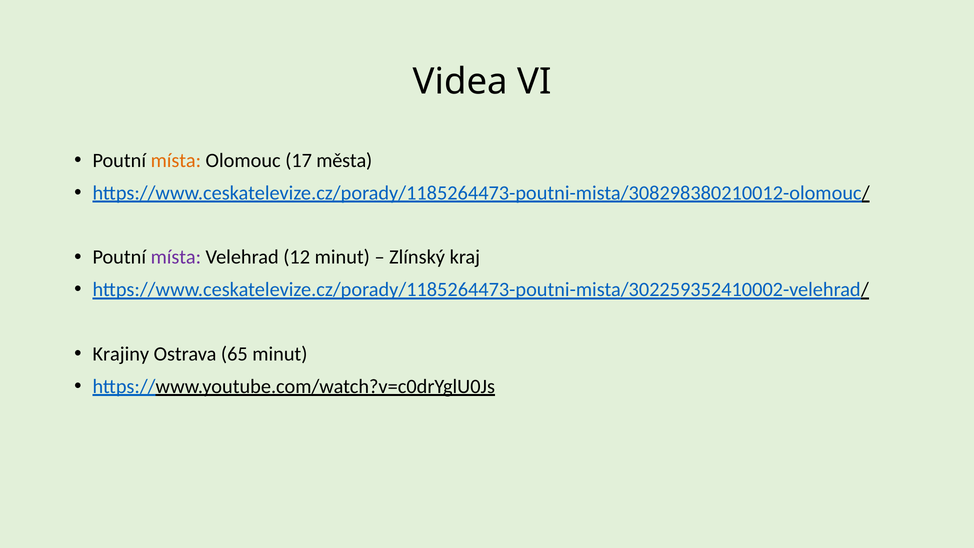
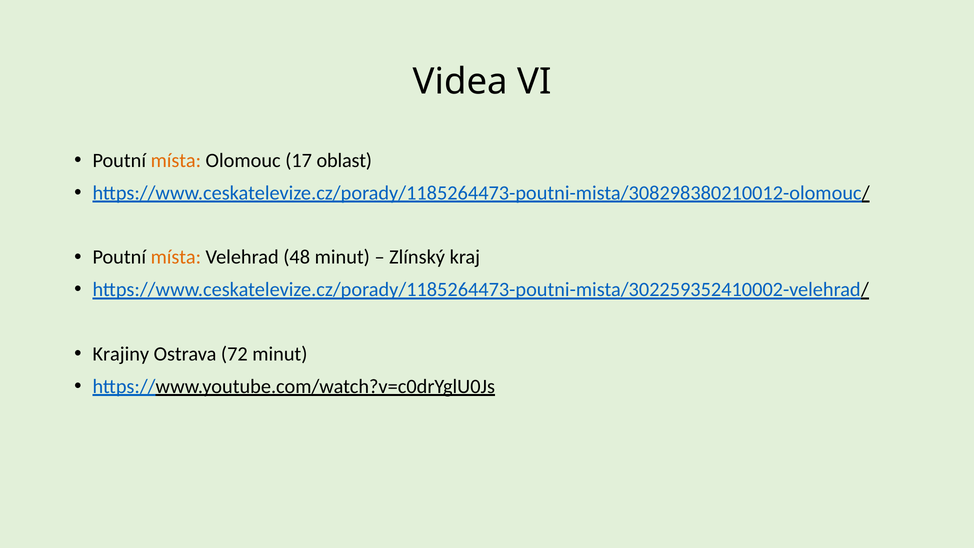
města: města -> oblast (344, 160)
místa colour: purple -> orange (176, 257)
12: 12 -> 48 (297, 257)
65: 65 -> 72 (234, 354)
